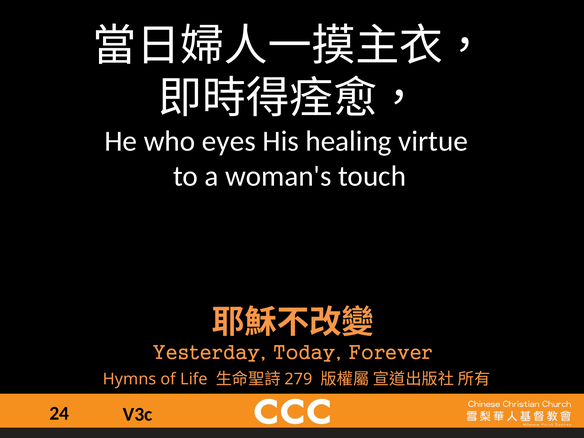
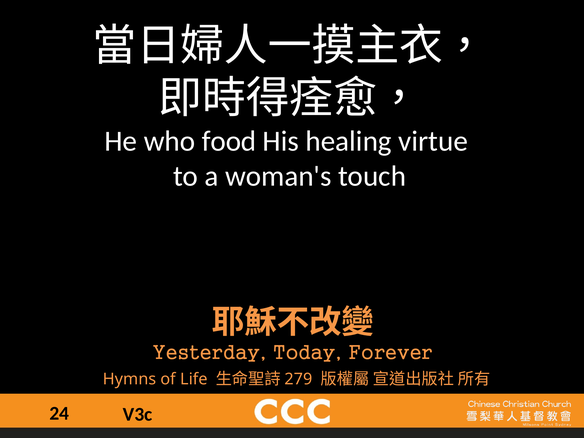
eyes: eyes -> food (229, 141)
